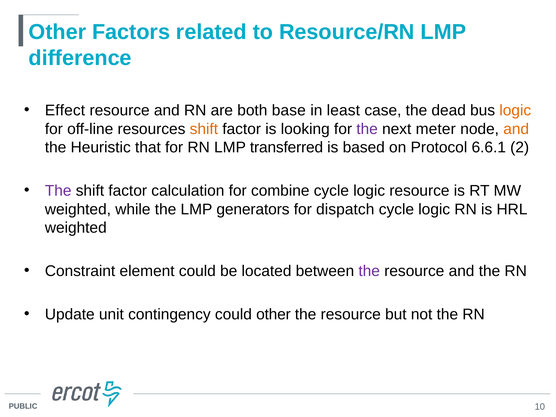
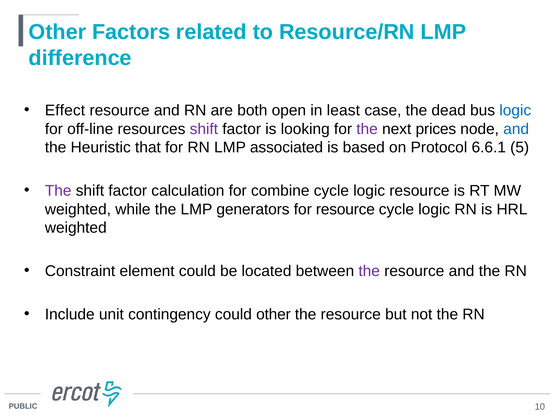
base: base -> open (289, 110)
logic colour: orange -> blue (515, 110)
shift colour: orange -> purple (204, 129)
meter: meter -> prices (436, 129)
and colour: orange -> blue (516, 129)
transferred: transferred -> associated (287, 147)
2: 2 -> 5 (520, 147)
for dispatch: dispatch -> resource (345, 209)
Update: Update -> Include (70, 314)
